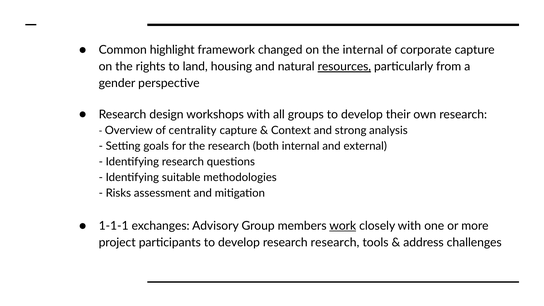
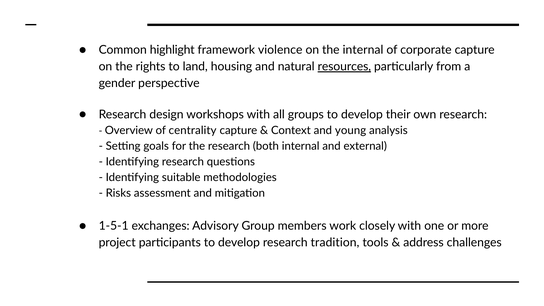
changed: changed -> violence (280, 50)
strong: strong -> young (351, 130)
1-1-1: 1-1-1 -> 1-5-1 (114, 226)
work underline: present -> none (343, 226)
research research: research -> tradition (335, 243)
